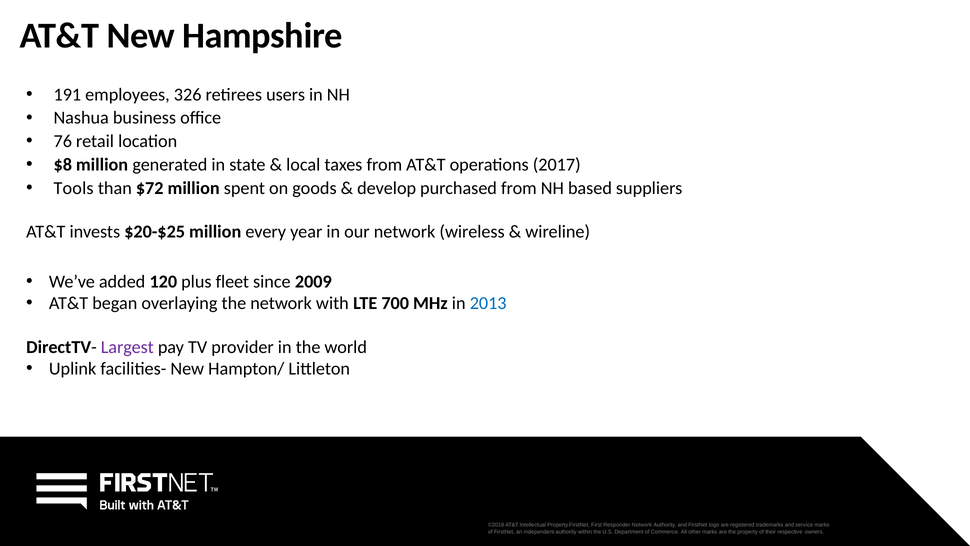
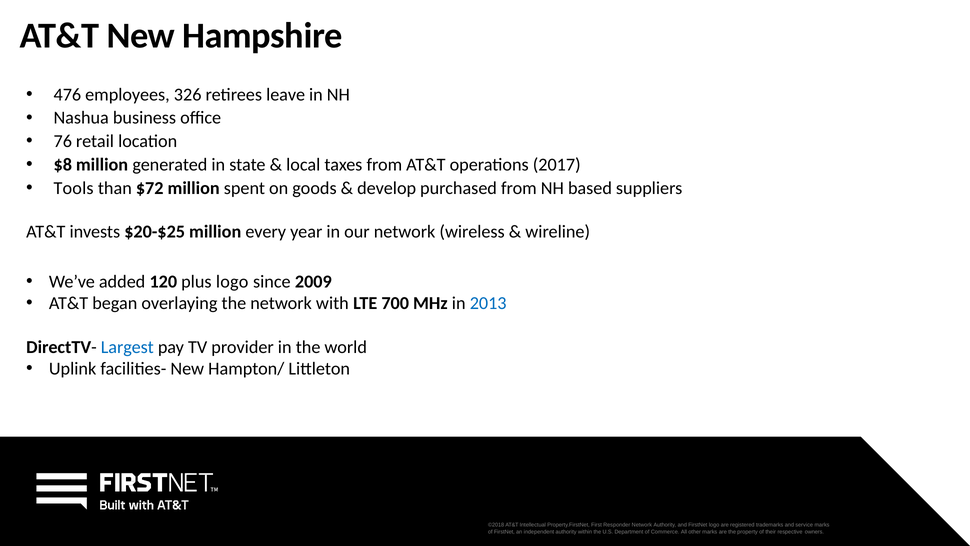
191: 191 -> 476 (67, 95)
users: users -> leave (286, 95)
plus fleet: fleet -> logo (232, 281)
Largest colour: purple -> blue (127, 347)
